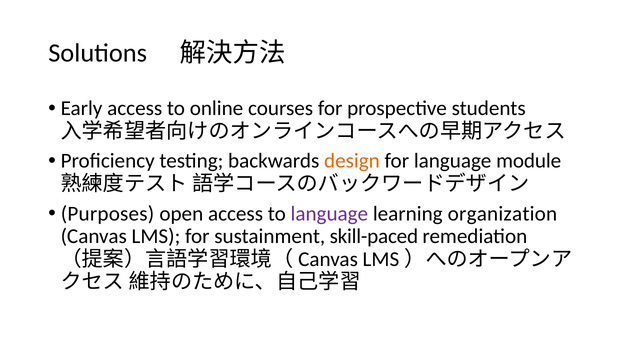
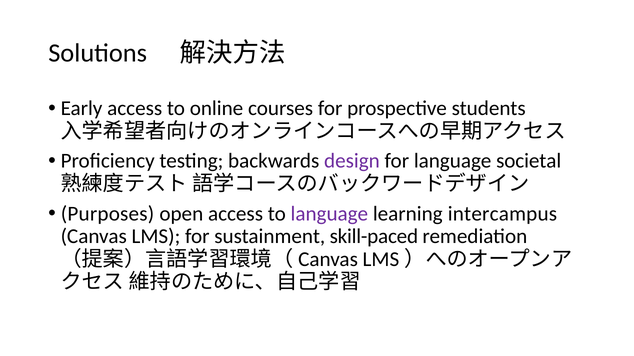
design colour: orange -> purple (352, 161)
module: module -> societal (529, 161)
organization: organization -> intercampus (502, 214)
